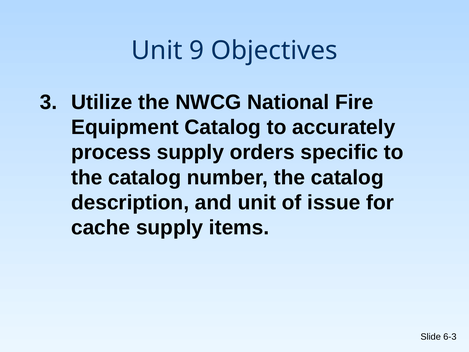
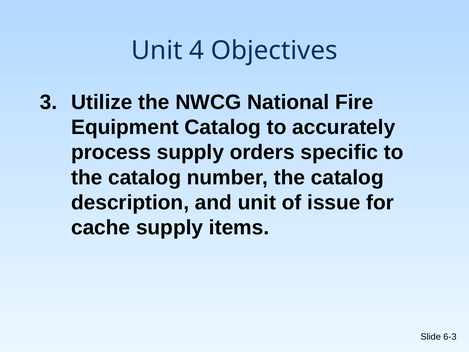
9: 9 -> 4 (197, 51)
